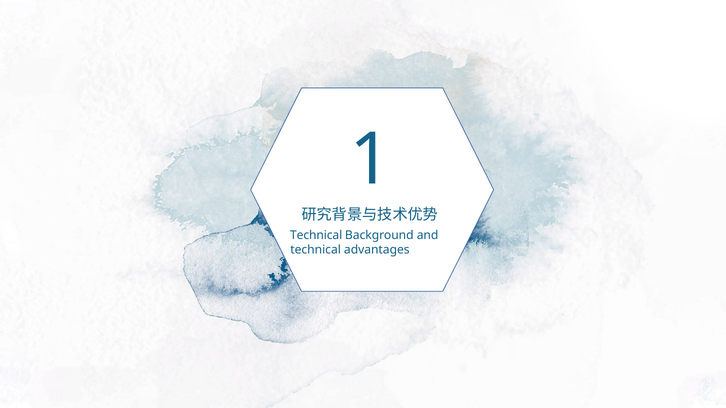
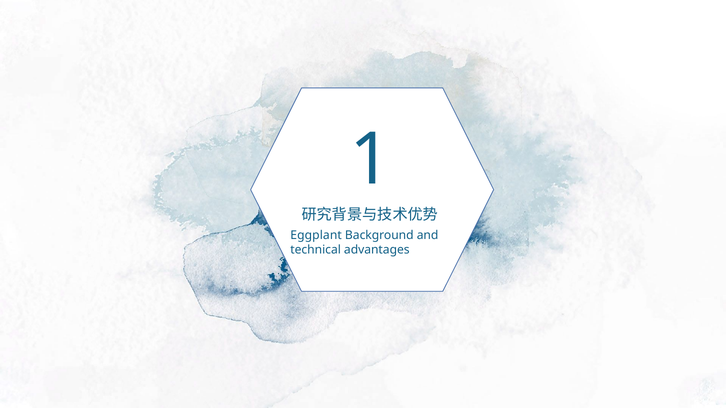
Technical: Technical -> Eggplant (316, 235)
